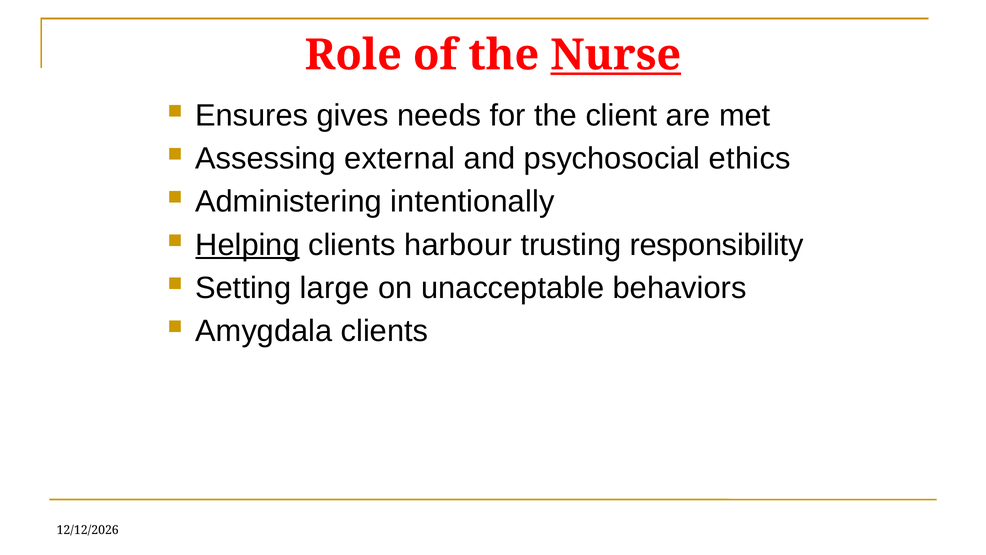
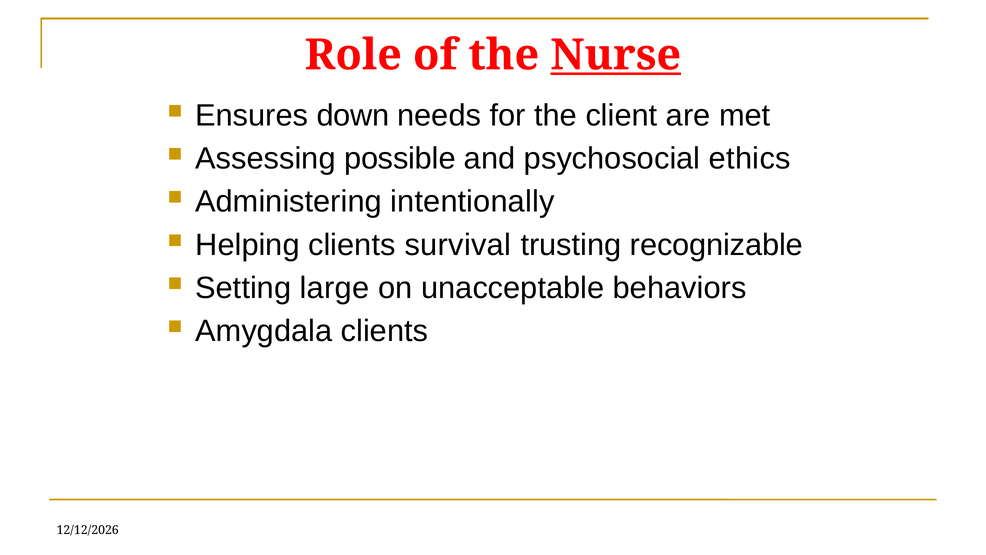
gives: gives -> down (353, 115)
external: external -> possible (400, 158)
Helping underline: present -> none (248, 245)
harbour: harbour -> survival (458, 245)
responsibility: responsibility -> recognizable (717, 245)
